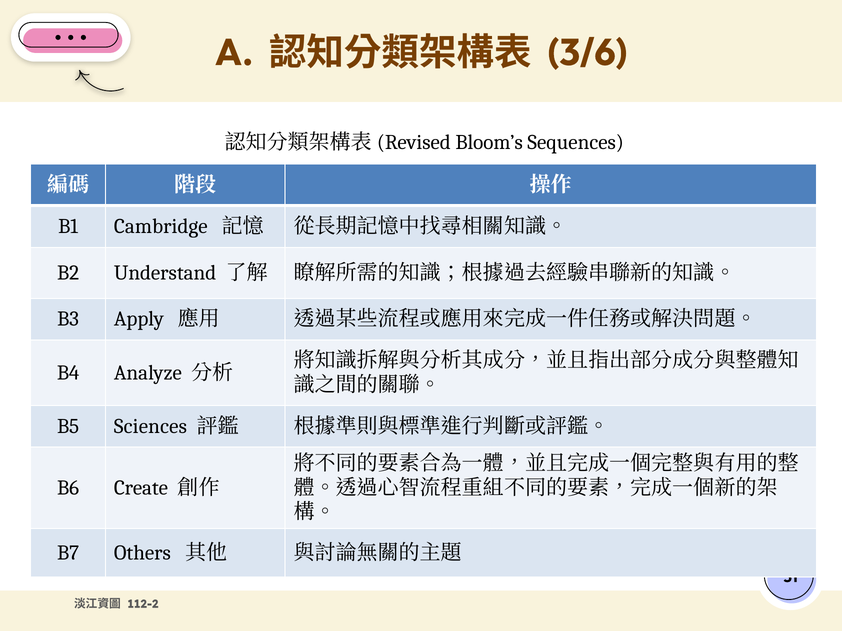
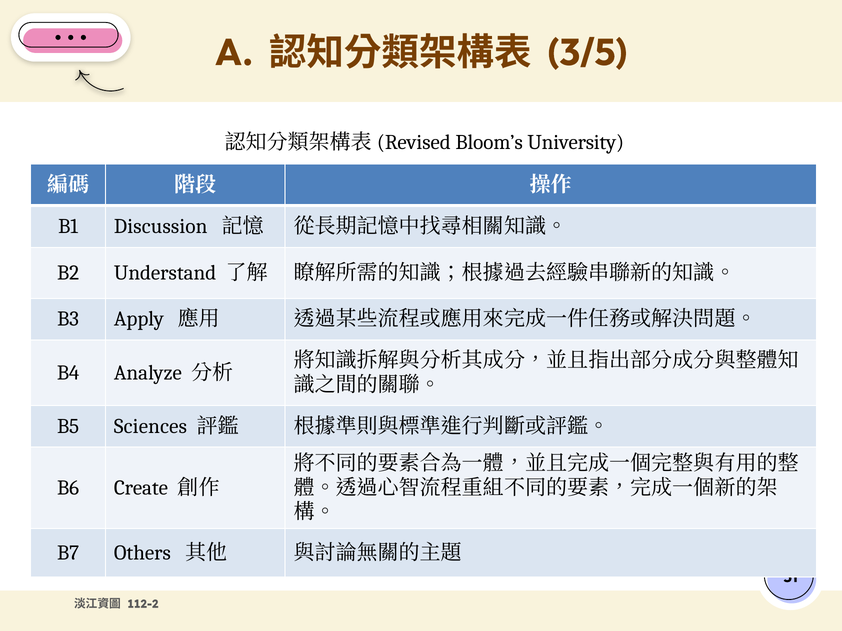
3/6: 3/6 -> 3/5 (587, 53)
Sequences: Sequences -> University (576, 142)
Cambridge: Cambridge -> Discussion (161, 227)
